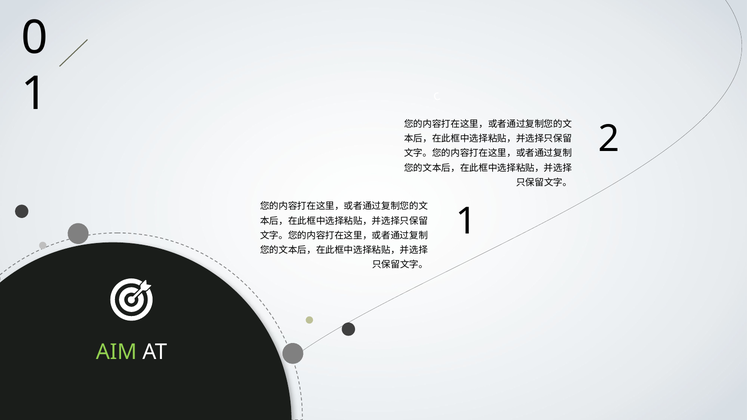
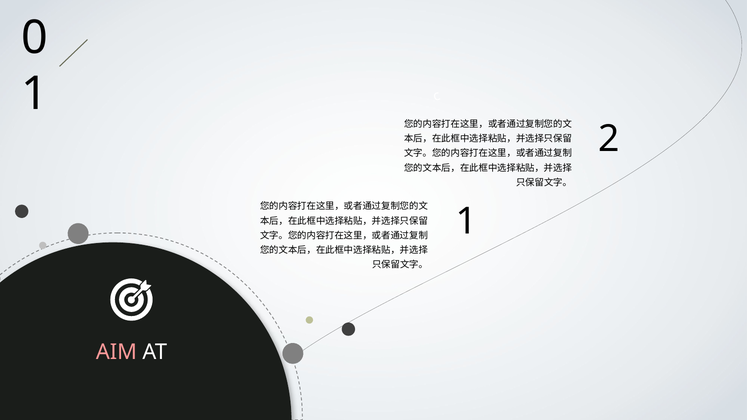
AIM colour: light green -> pink (116, 352)
